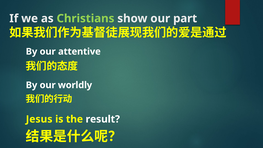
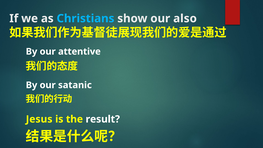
Christians colour: light green -> light blue (85, 18)
part: part -> also (185, 18)
worldly: worldly -> satanic (75, 85)
